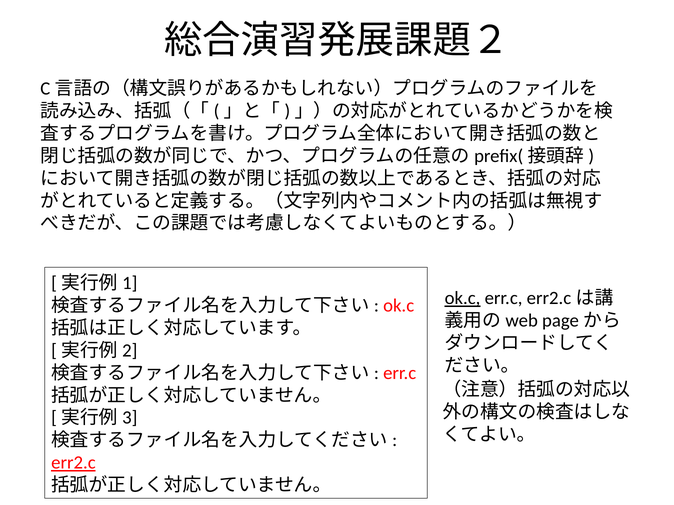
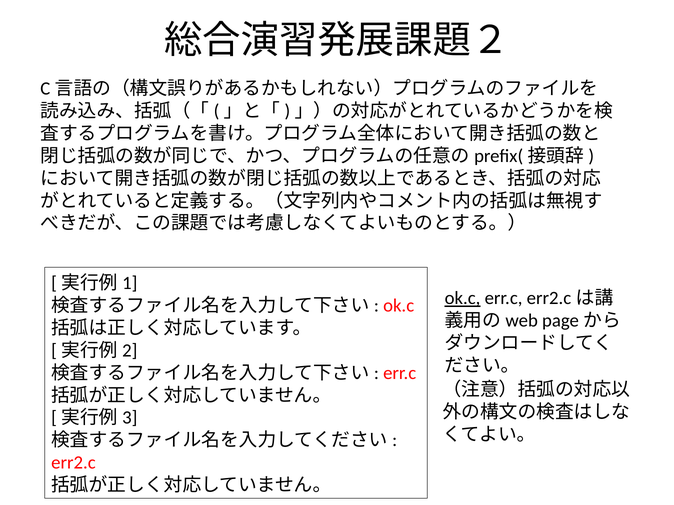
err2.c underline: present -> none (73, 463)
